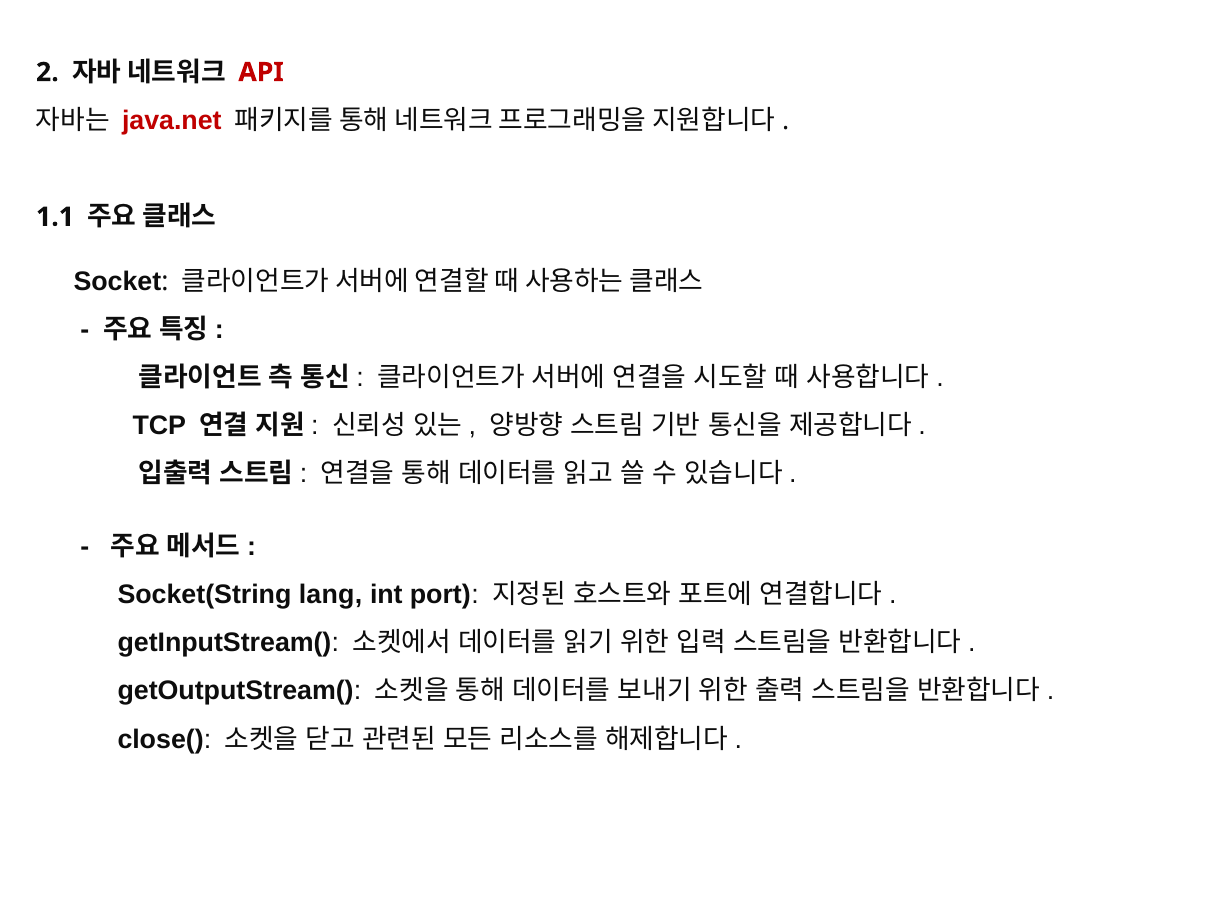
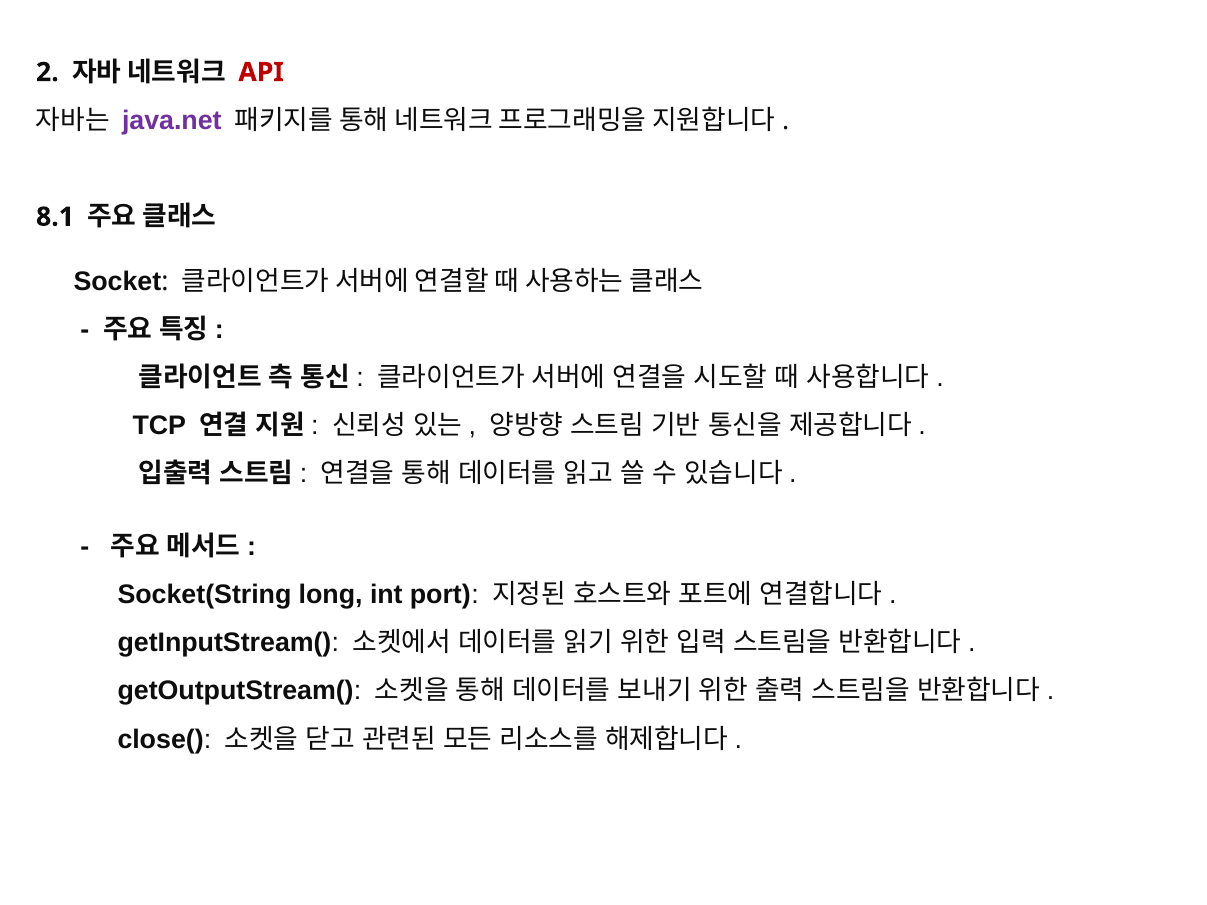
java.net colour: red -> purple (172, 121)
1.1: 1.1 -> 8.1 (55, 217)
lang: lang -> long (331, 595)
